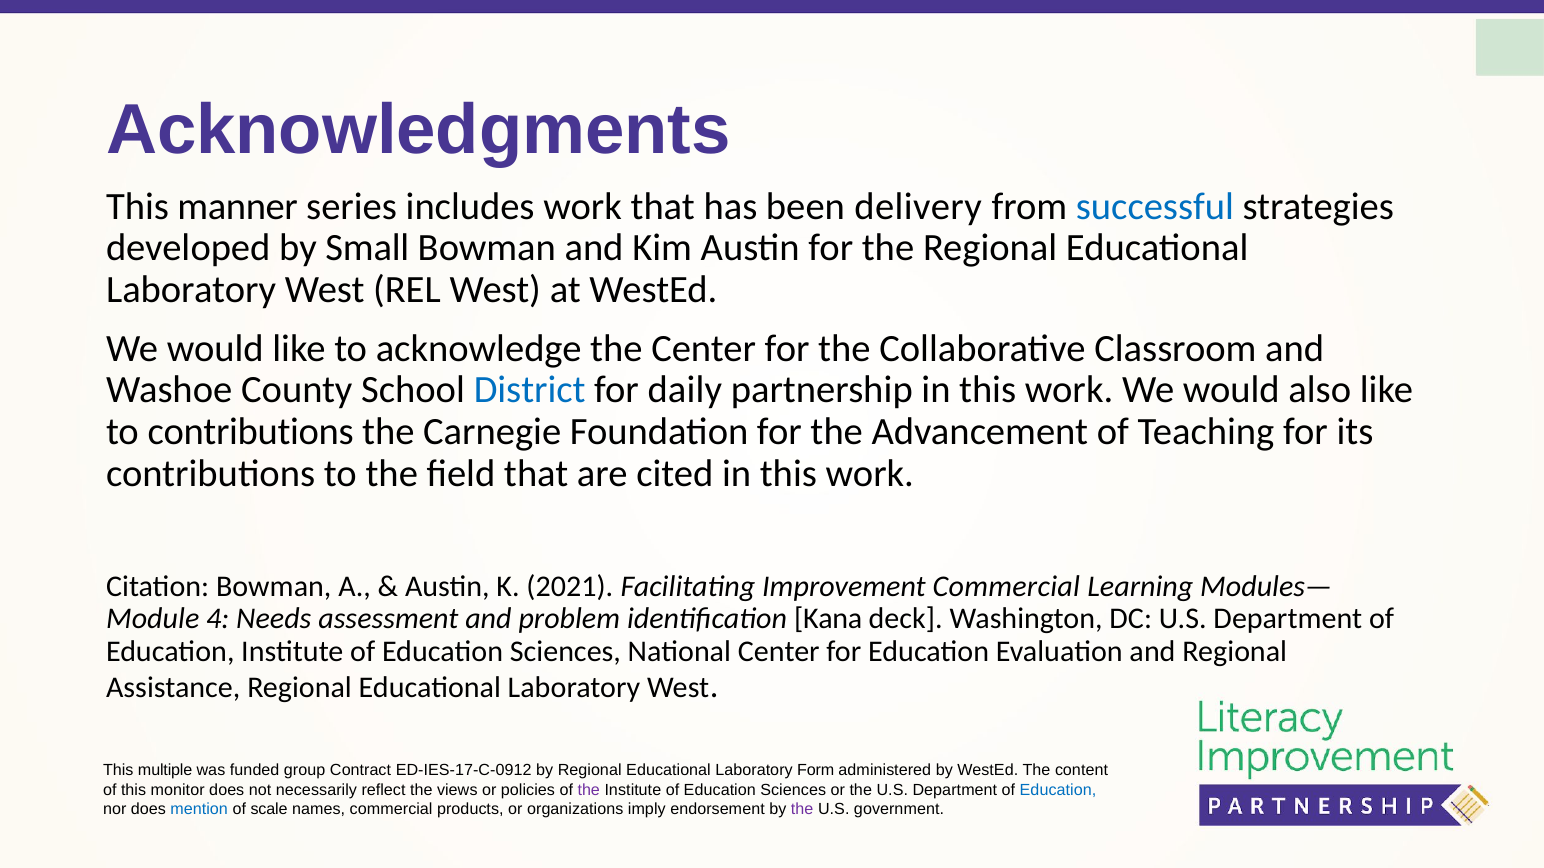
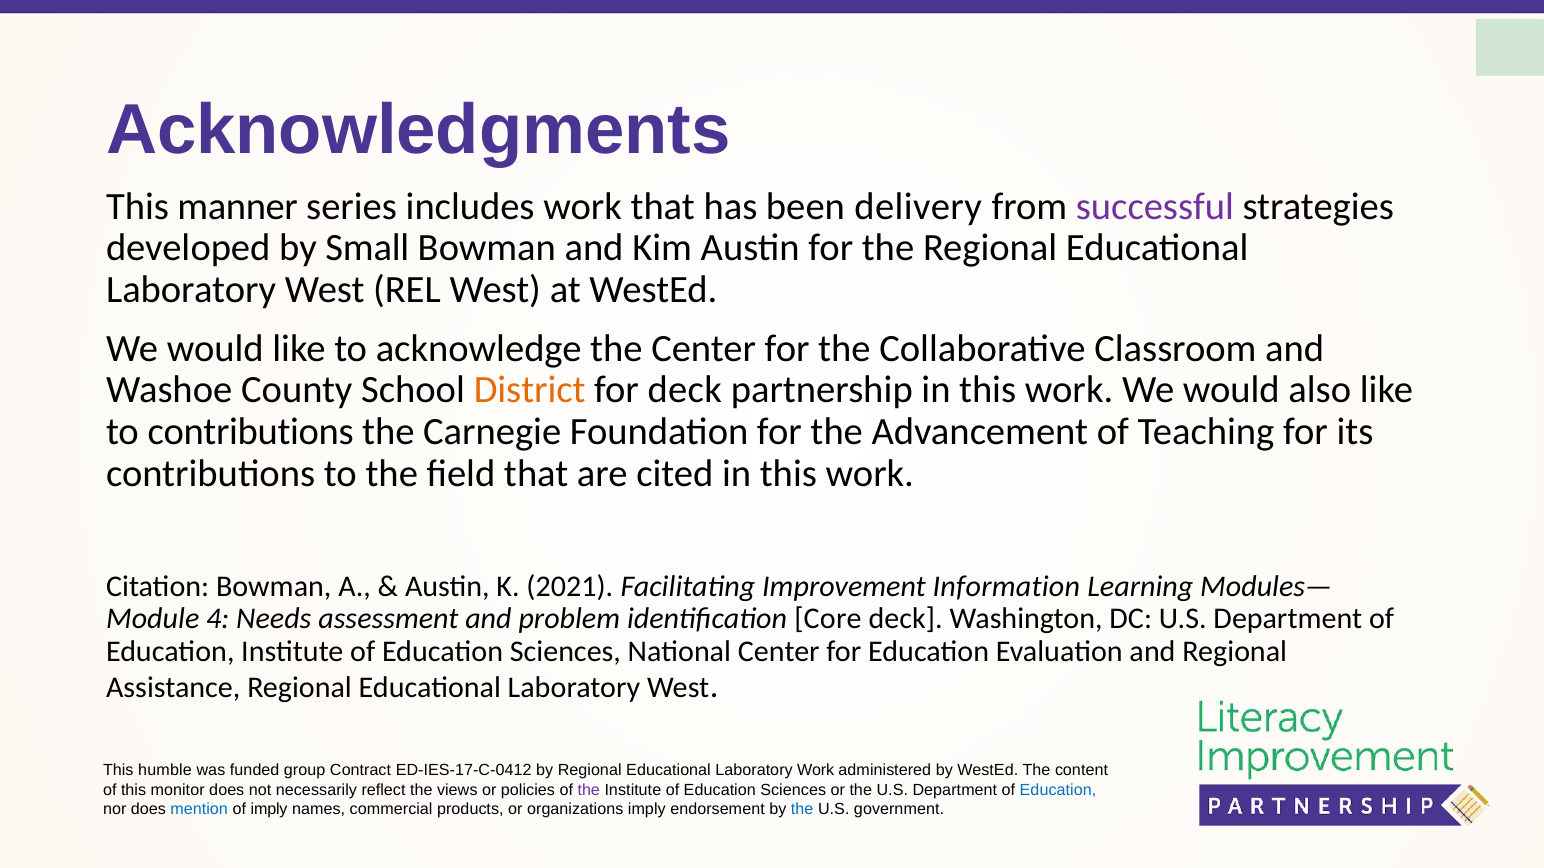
successful colour: blue -> purple (1155, 207)
District colour: blue -> orange (530, 390)
for daily: daily -> deck (685, 390)
Improvement Commercial: Commercial -> Information (1006, 587)
Kana: Kana -> Core (828, 619)
multiple: multiple -> humble (165, 771)
ED-IES-17-C-0912: ED-IES-17-C-0912 -> ED-IES-17-C-0412 (464, 771)
Laboratory Form: Form -> Work (816, 771)
of scale: scale -> imply (269, 810)
the colour: purple -> blue (802, 810)
